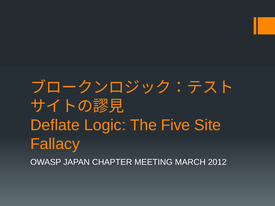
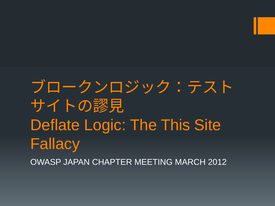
Five: Five -> This (176, 125)
